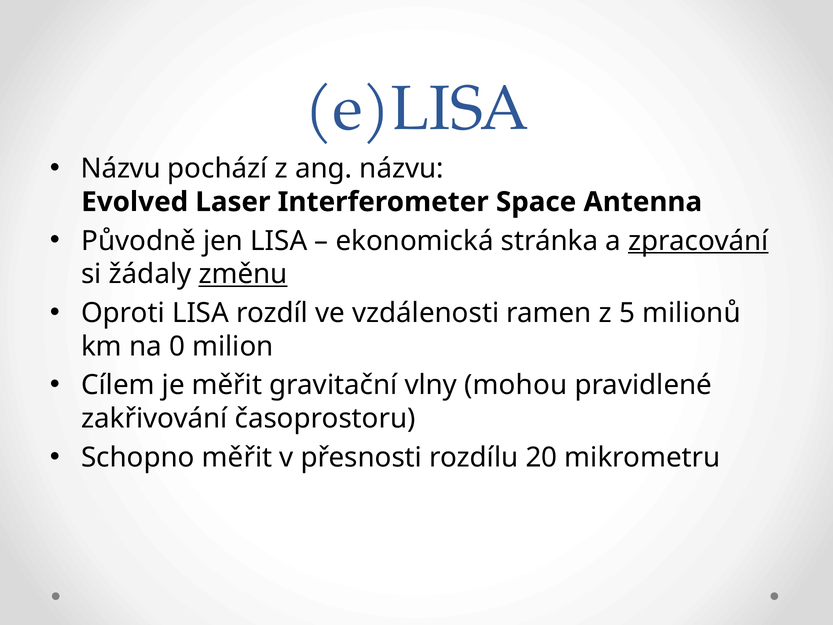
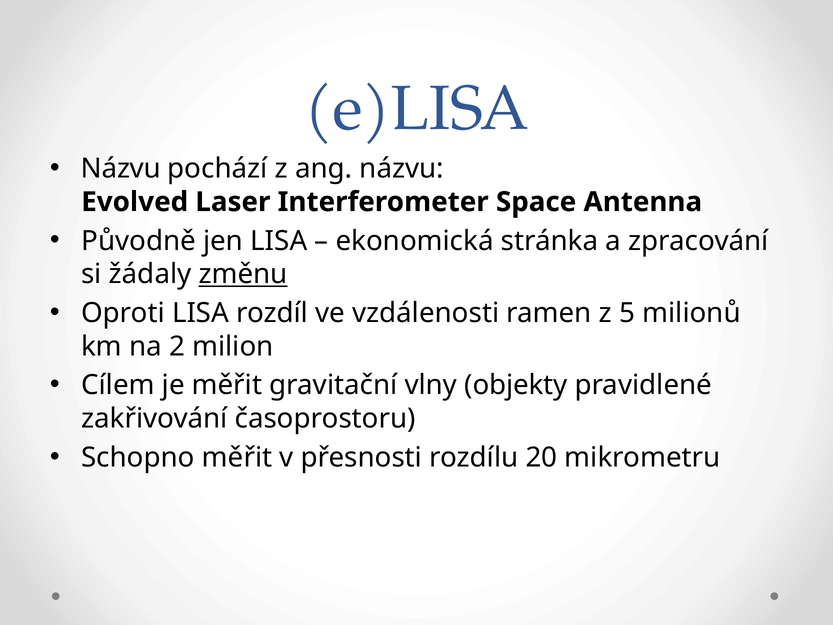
zpracování underline: present -> none (698, 241)
0: 0 -> 2 (177, 346)
mohou: mohou -> objekty (516, 385)
